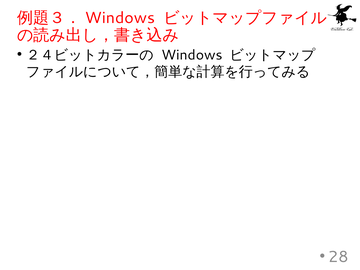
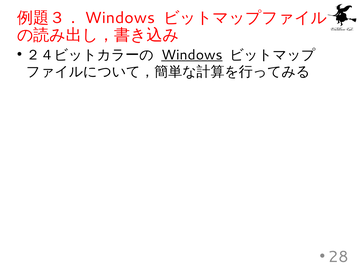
Windows underline: none -> present (192, 55)
